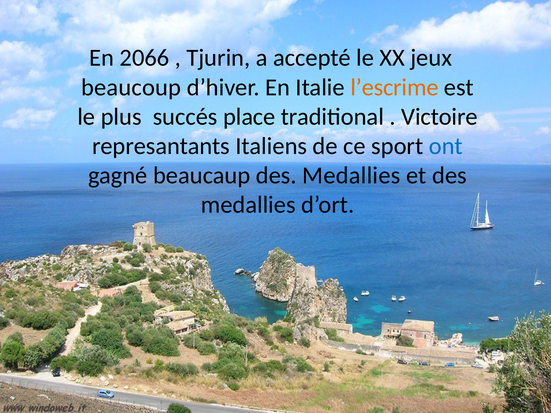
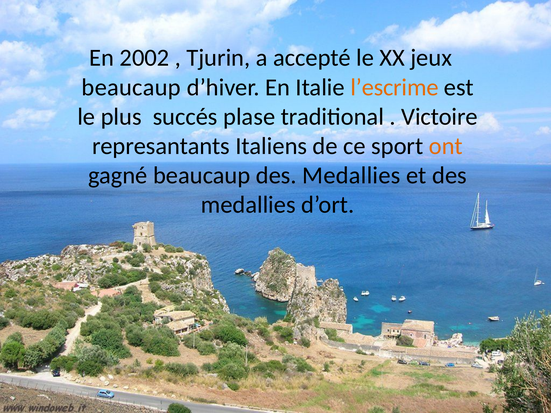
2066: 2066 -> 2002 (144, 58)
beaucoup: beaucoup -> beaucaup (131, 87)
place: place -> plase (249, 117)
ont colour: blue -> orange (446, 146)
